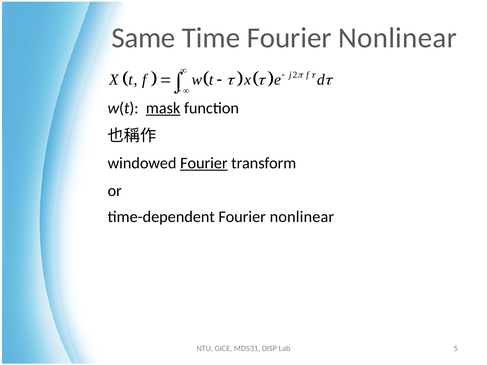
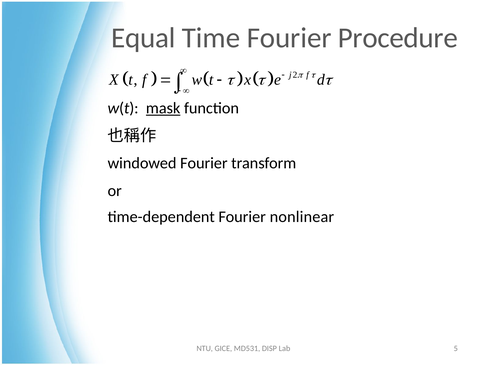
Same: Same -> Equal (143, 38)
Time Fourier Nonlinear: Nonlinear -> Procedure (398, 38)
Fourier underline: present -> none (204, 163)
